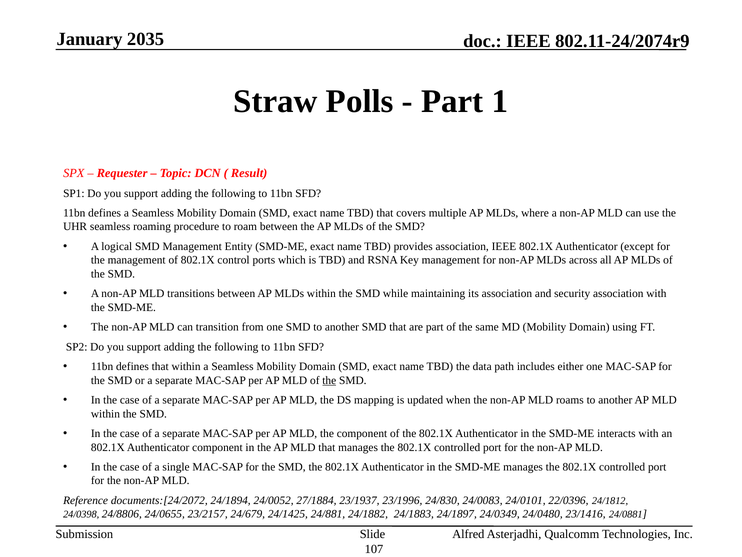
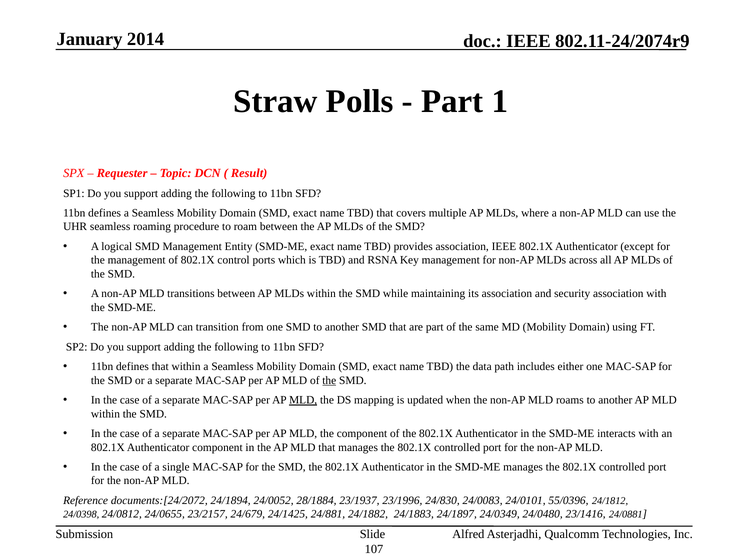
2035: 2035 -> 2014 (146, 39)
MLD underline: none -> present (303, 400)
27/1884: 27/1884 -> 28/1884 (316, 500)
22/0396: 22/0396 -> 55/0396 (568, 500)
24/8806: 24/8806 -> 24/0812 (122, 514)
